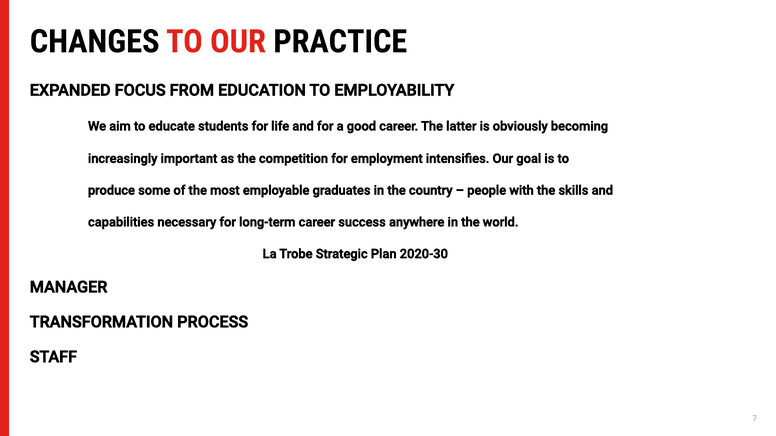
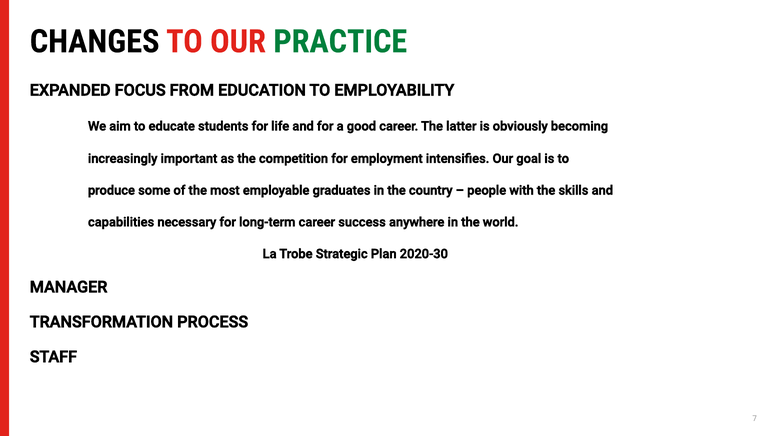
PRACTICE colour: black -> green (340, 42)
